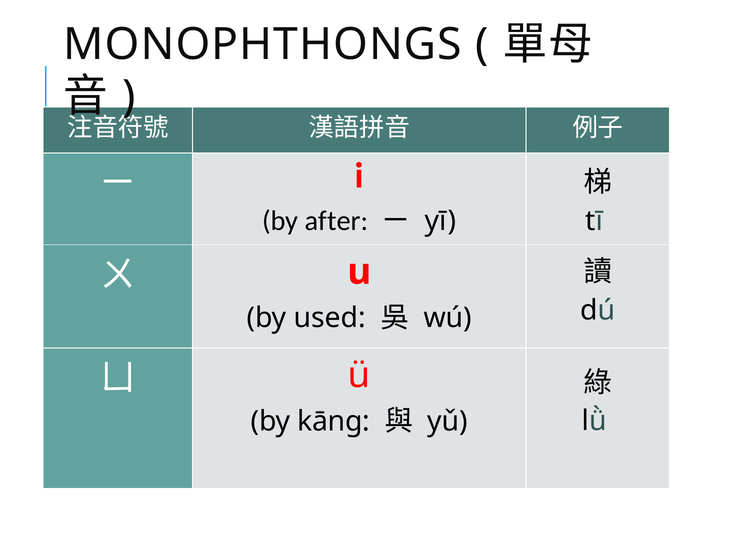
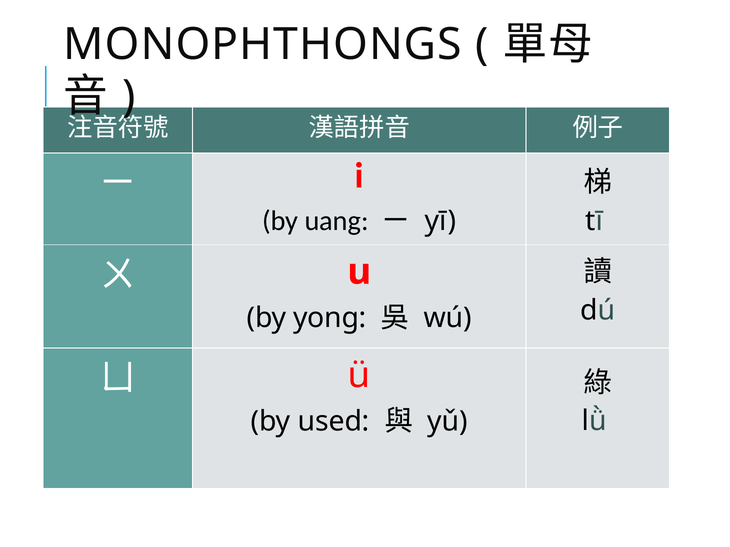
after: after -> uang (337, 221)
used: used -> yong (330, 318)
kāng: kāng -> used (334, 422)
